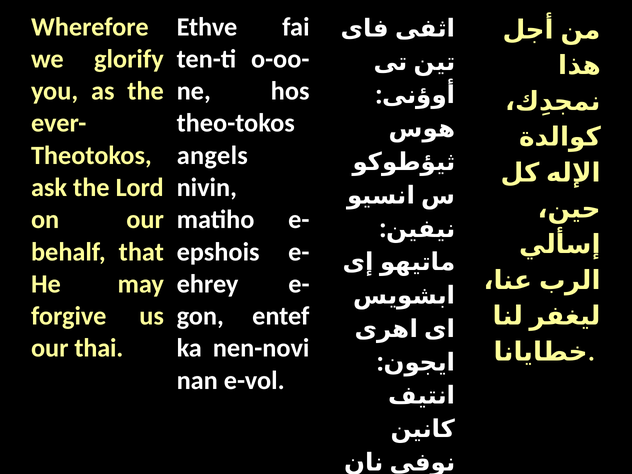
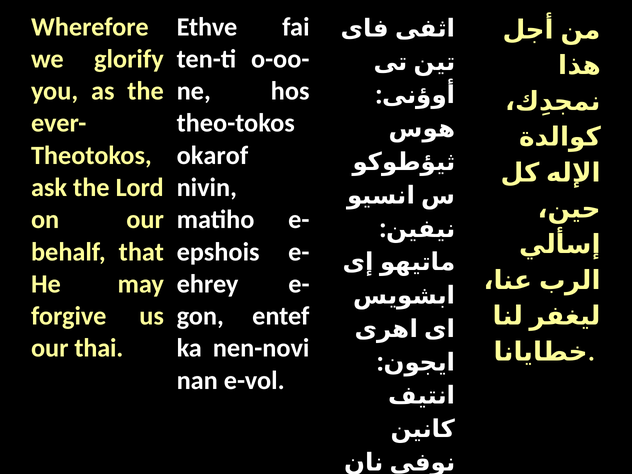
angels: angels -> okarof (212, 155)
